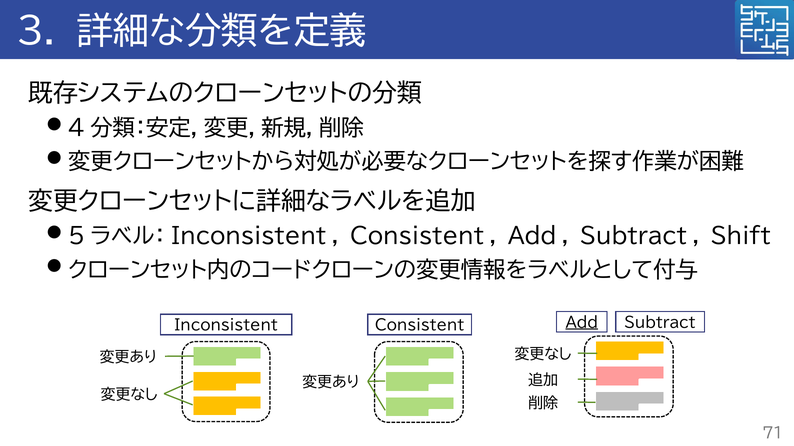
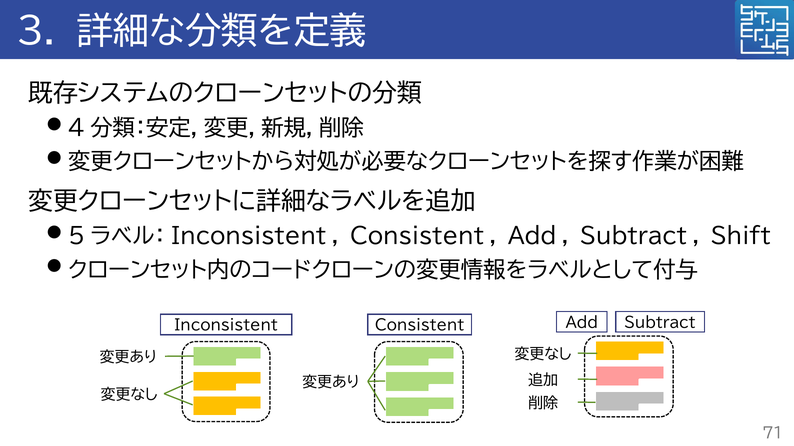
Add underline: present -> none (582, 323)
